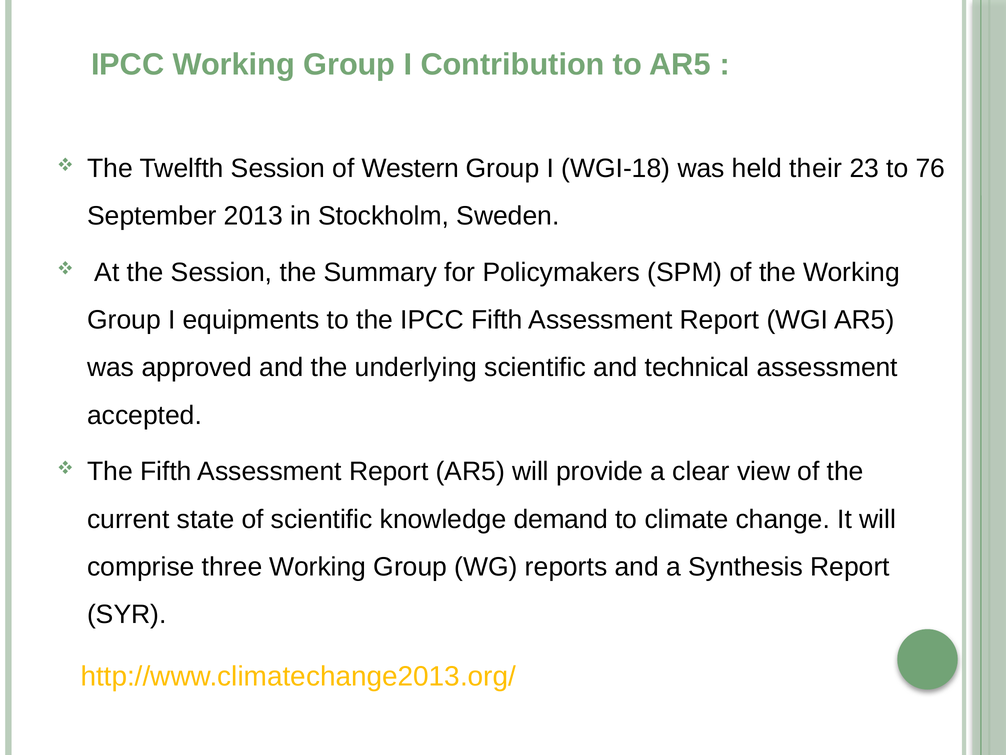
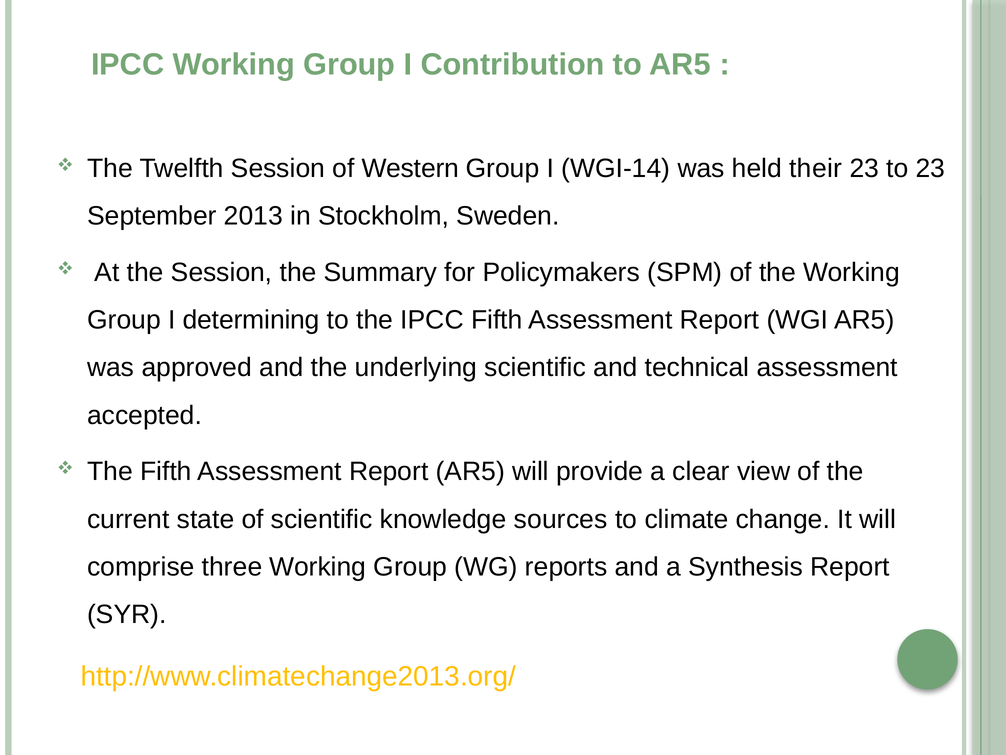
WGI-18: WGI-18 -> WGI-14 (616, 168)
to 76: 76 -> 23 (930, 168)
equipments: equipments -> determining (251, 320)
demand: demand -> sources (561, 519)
